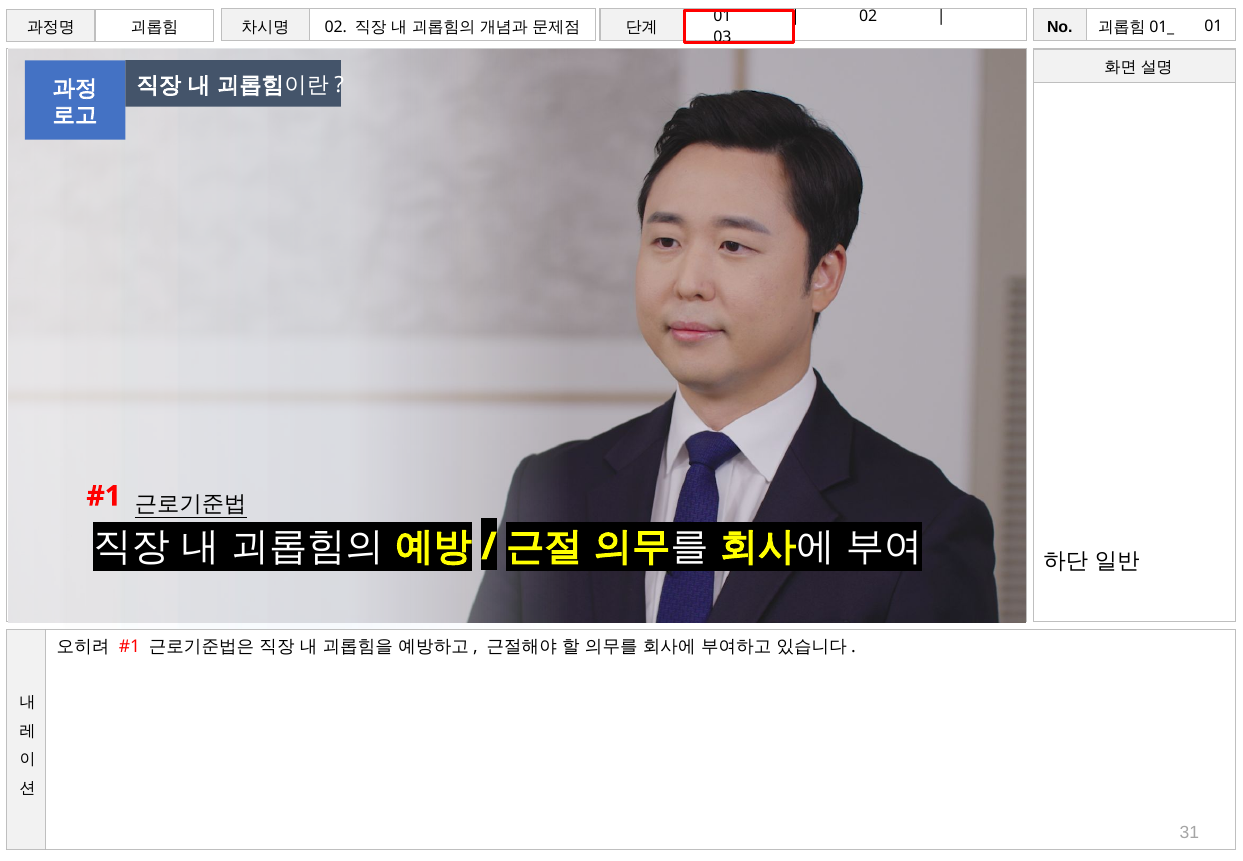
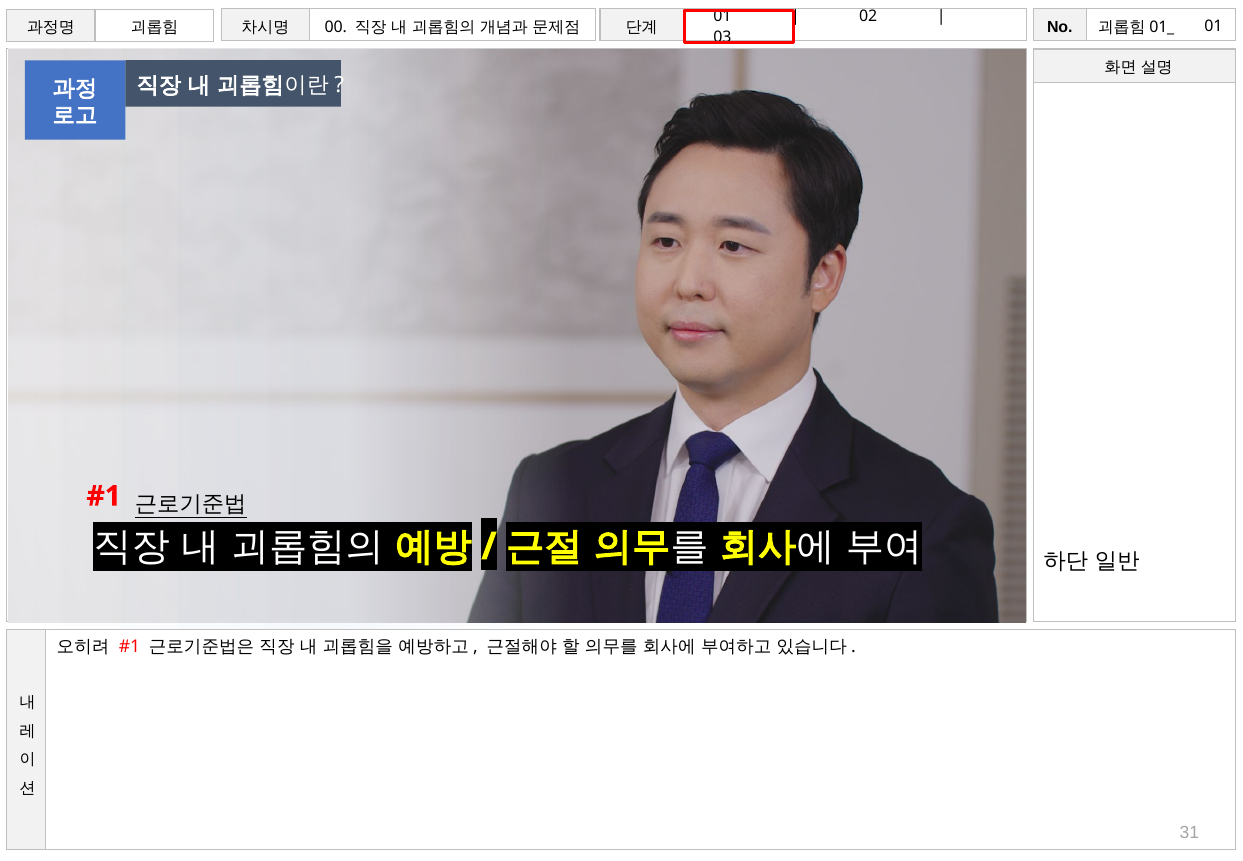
02: 02 -> 00 (336, 27)
